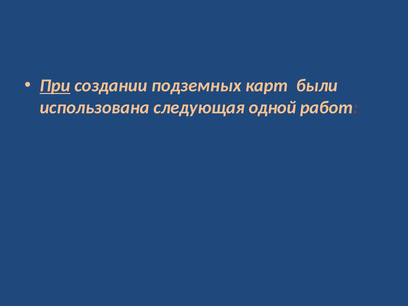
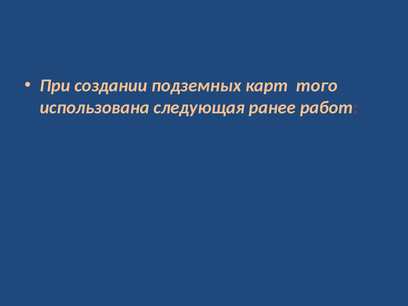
При underline: present -> none (55, 86)
были: были -> того (317, 86)
одной: одной -> ранее (272, 107)
